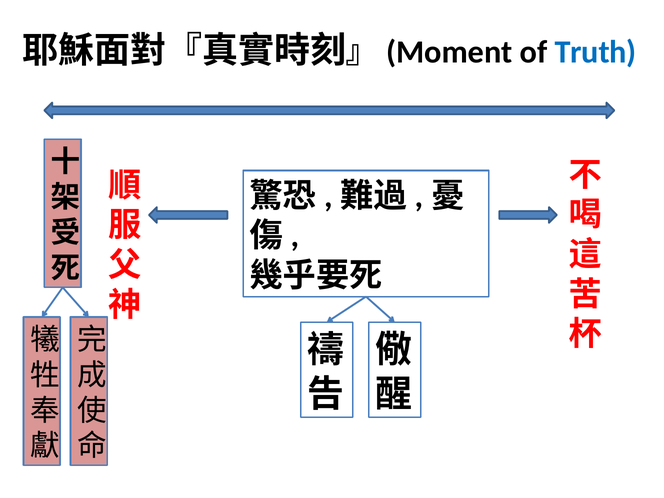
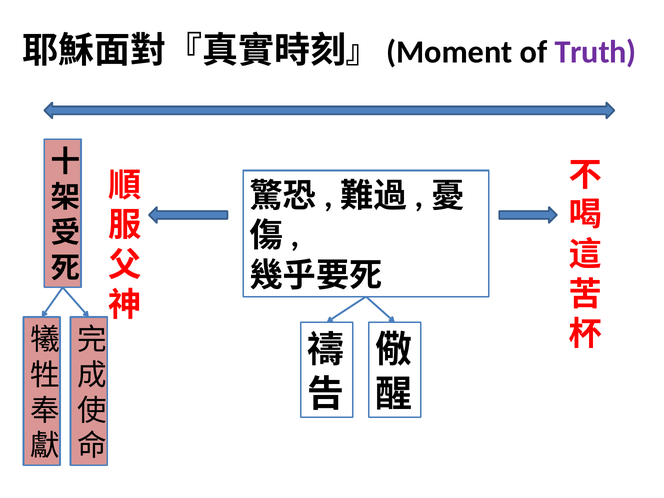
Truth colour: blue -> purple (596, 52)
